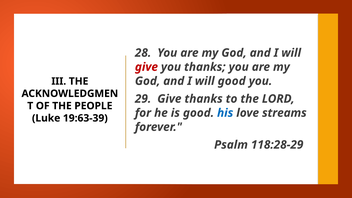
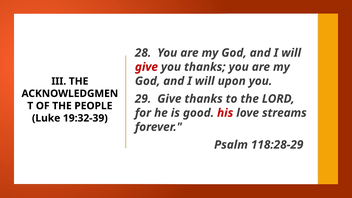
will good: good -> upon (232, 81)
his colour: blue -> red (225, 113)
19:63-39: 19:63-39 -> 19:32-39 (85, 118)
